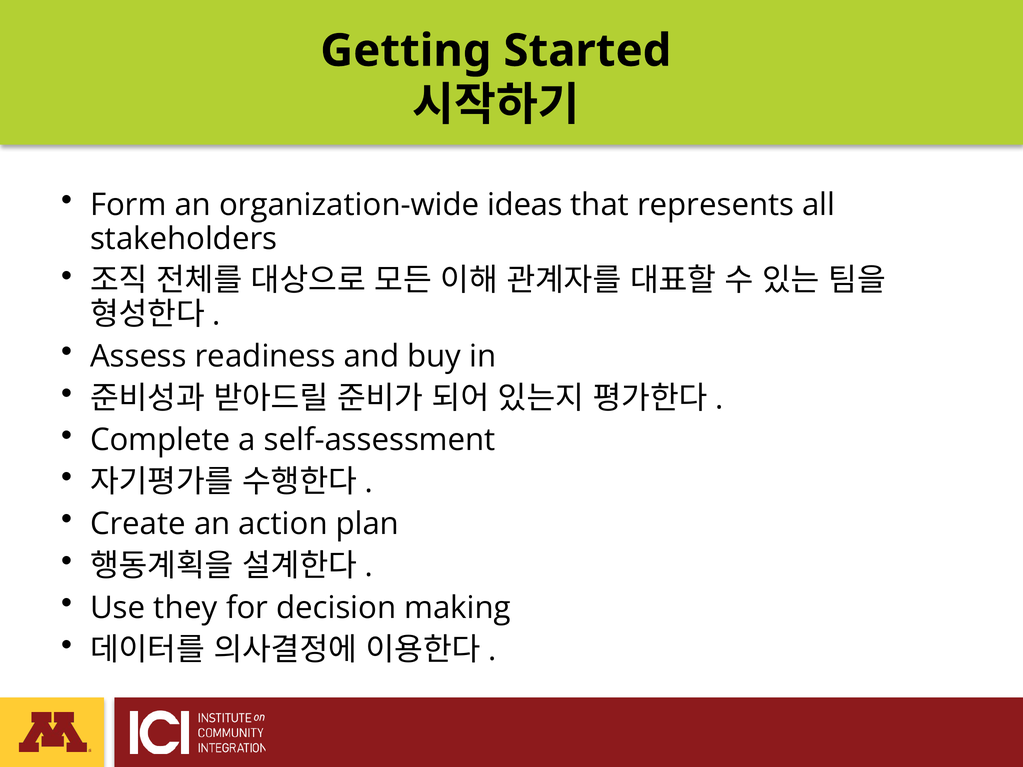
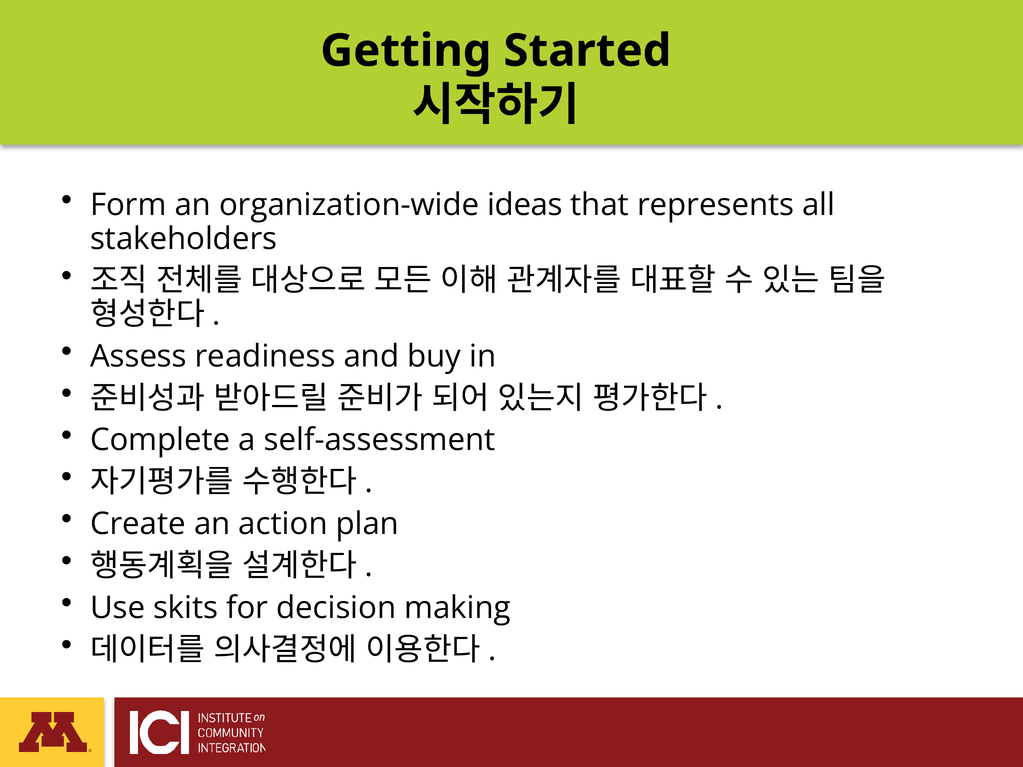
they: they -> skits (186, 608)
